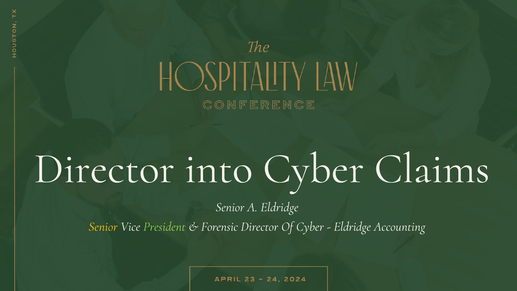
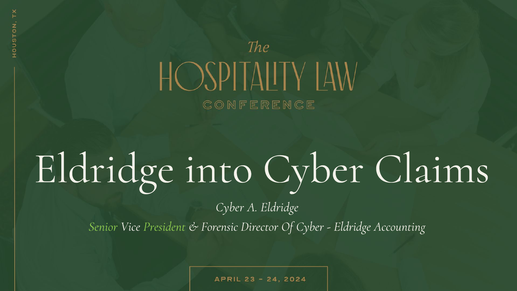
Director: Director -> Eldridge (104, 168)
Senior: Senior -> Cyber (230, 207)
Senior colour: yellow -> light green (103, 226)
